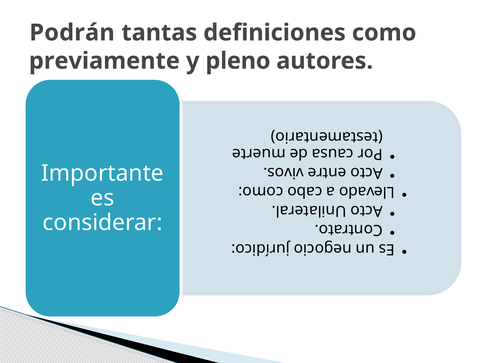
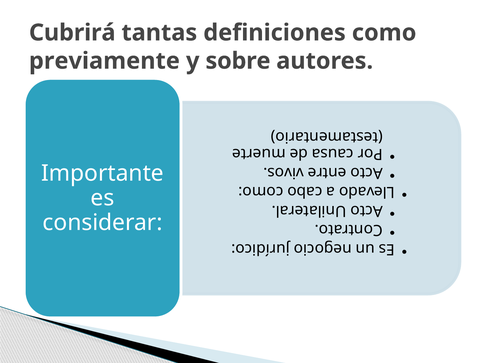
Podrán: Podrán -> Cubrirá (72, 33)
pleno: pleno -> sobre (238, 61)
